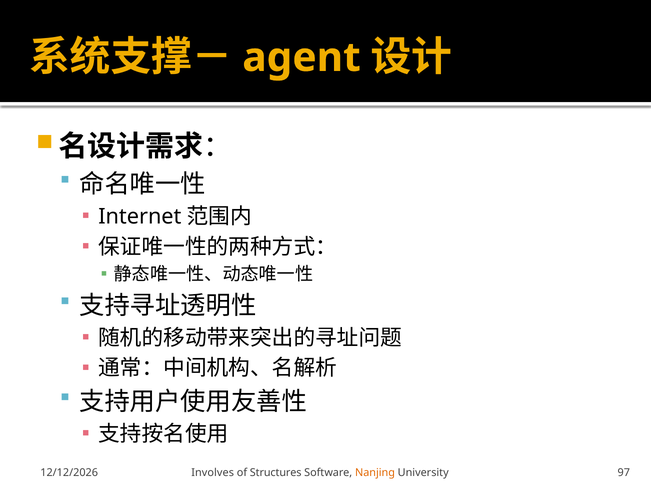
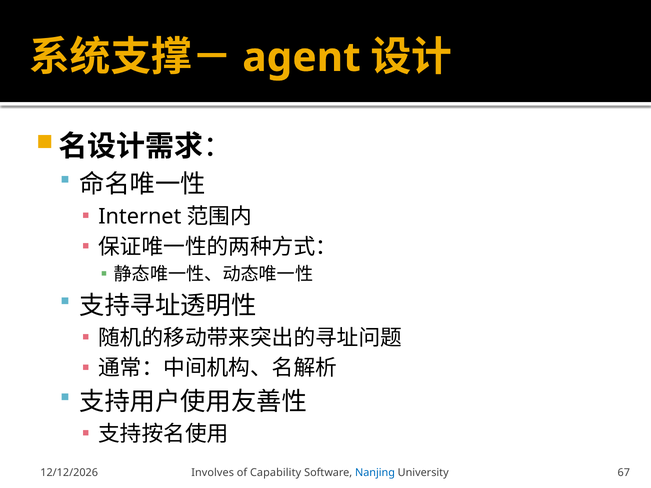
Structures: Structures -> Capability (276, 473)
Nanjing colour: orange -> blue (375, 473)
97: 97 -> 67 (624, 473)
